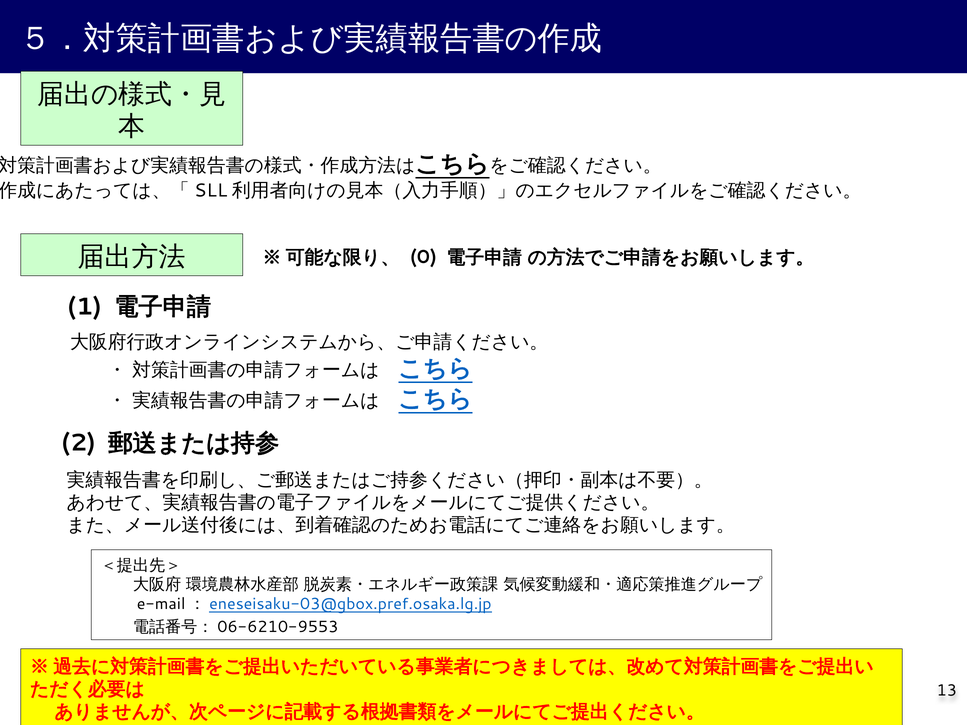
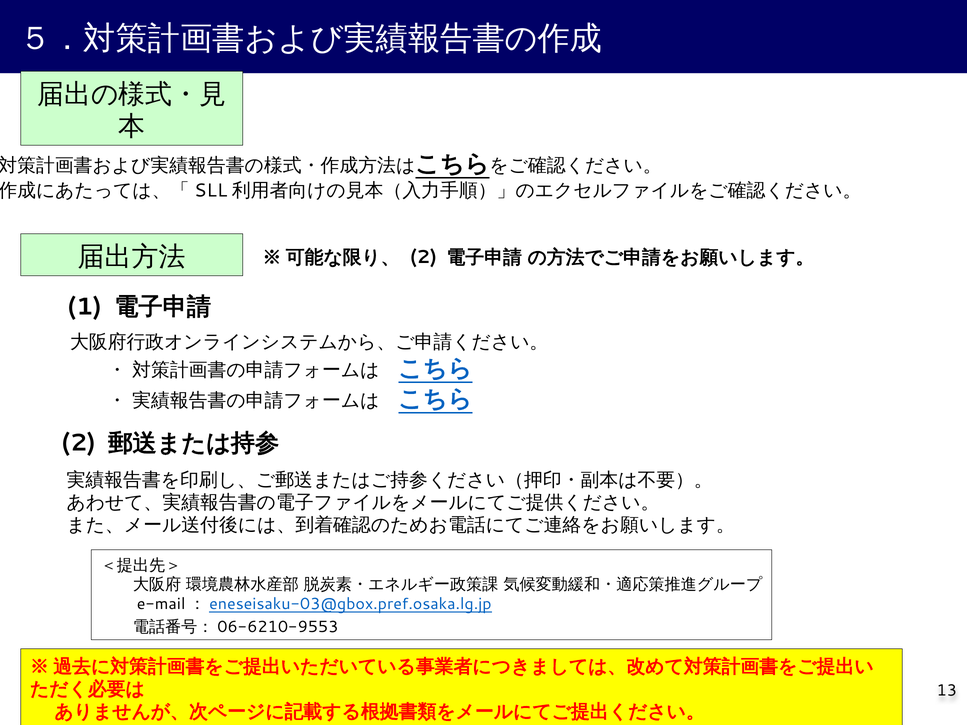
0: 0 -> 2 (423, 257)
